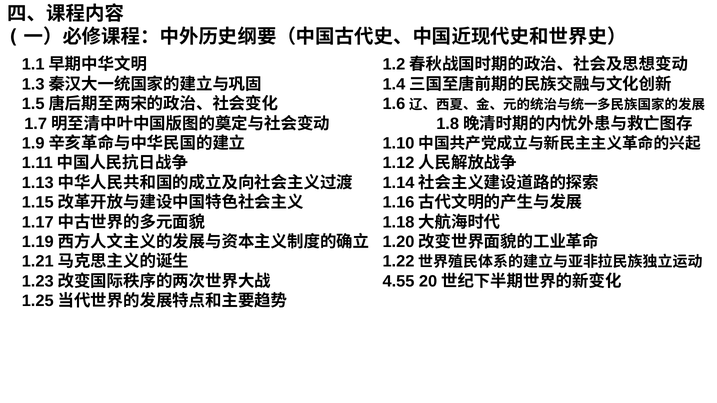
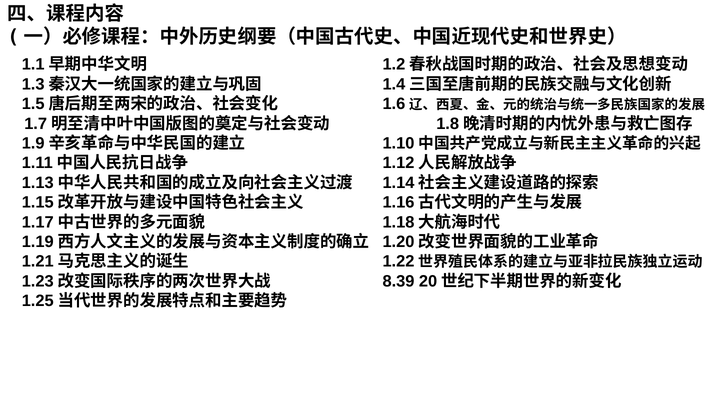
4.55: 4.55 -> 8.39 (398, 281)
